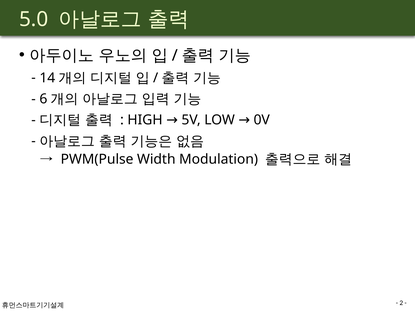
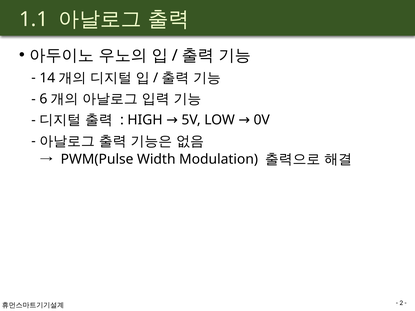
5.0: 5.0 -> 1.1 (34, 19)
